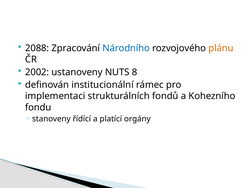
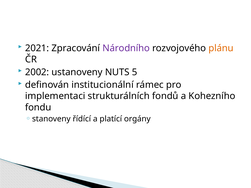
2088: 2088 -> 2021 (37, 48)
Národního colour: blue -> purple (126, 48)
8: 8 -> 5 (135, 72)
